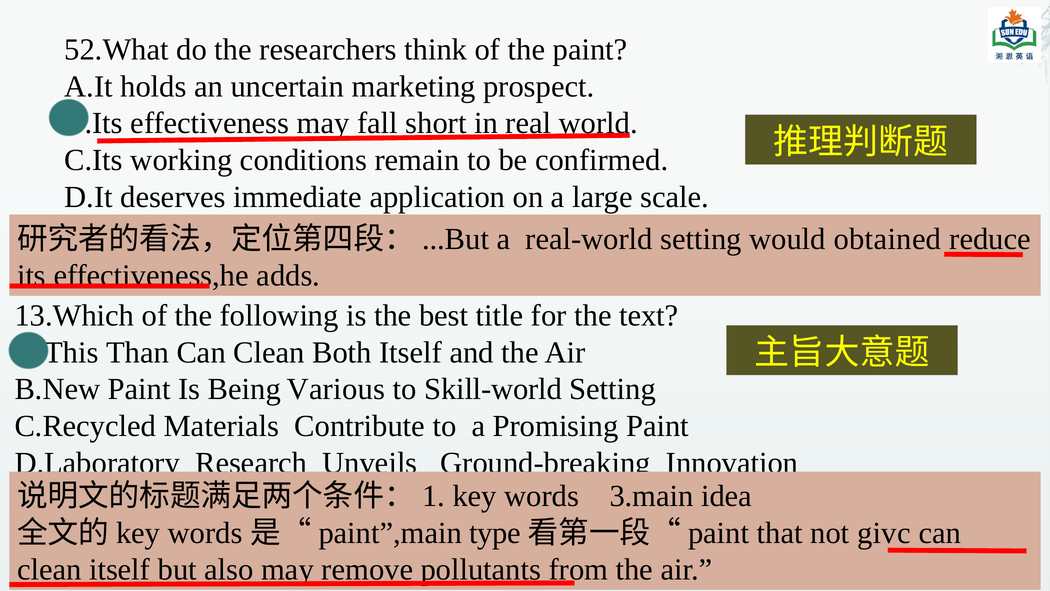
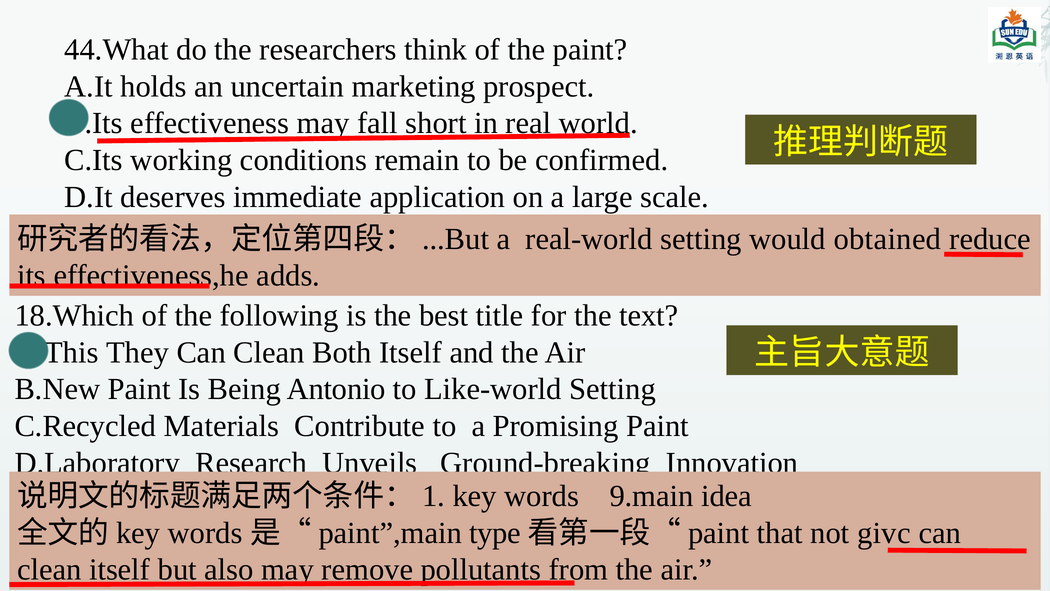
52.What: 52.What -> 44.What (117, 50)
13.Which: 13.Which -> 18.Which (74, 316)
Than: Than -> They (138, 352)
Various: Various -> Antonio (336, 389)
Skill-world: Skill-world -> Like-world (493, 389)
3.main: 3.main -> 9.main (652, 496)
